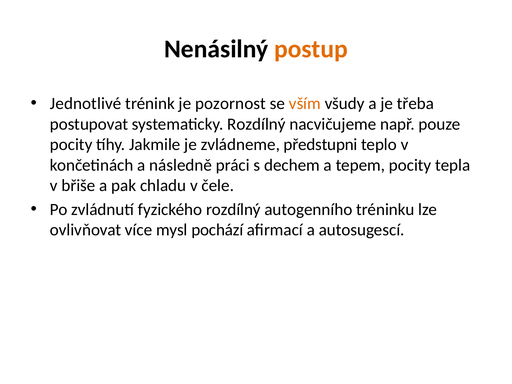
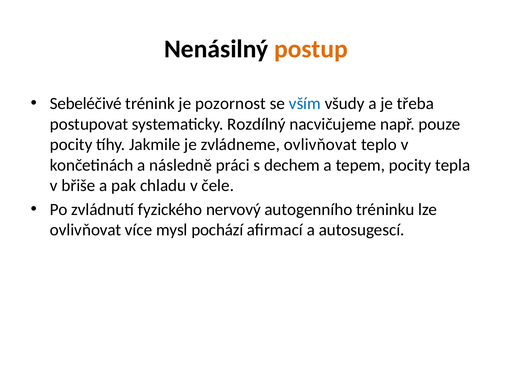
Jednotlivé: Jednotlivé -> Sebeléčivé (86, 104)
vším colour: orange -> blue (305, 104)
zvládneme předstupni: předstupni -> ovlivňovat (320, 145)
fyzického rozdílný: rozdílný -> nervový (233, 209)
